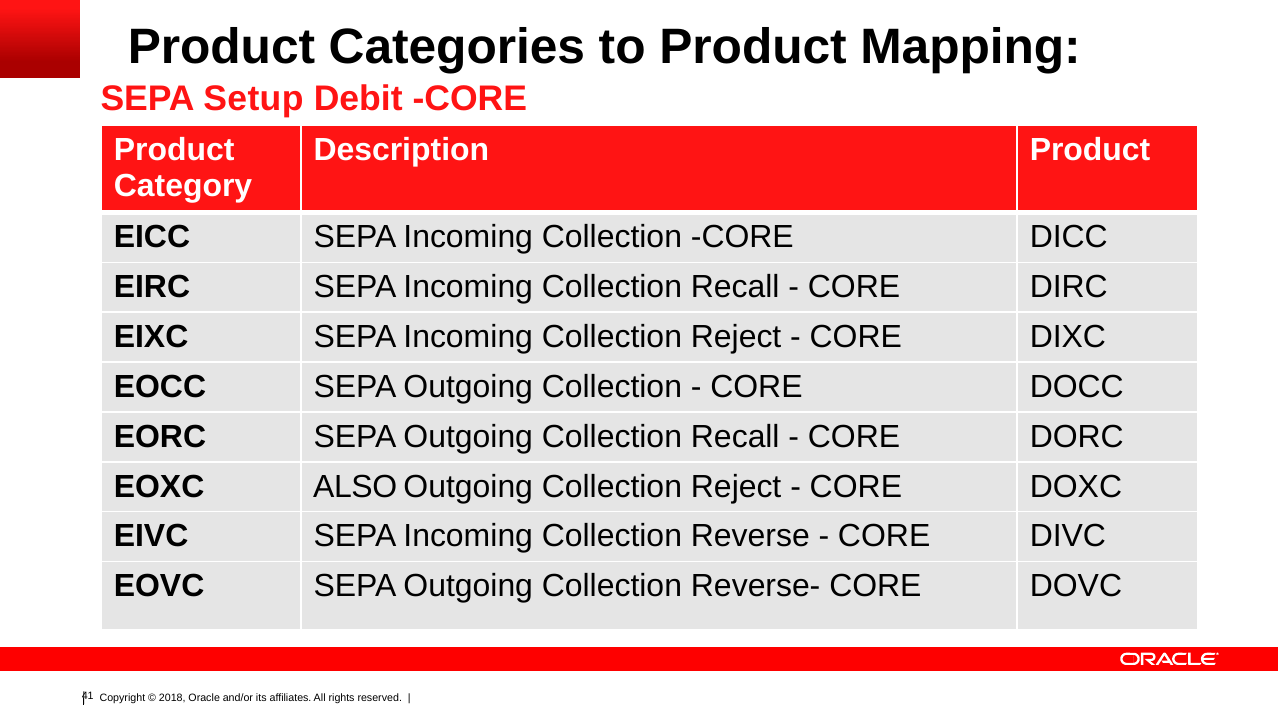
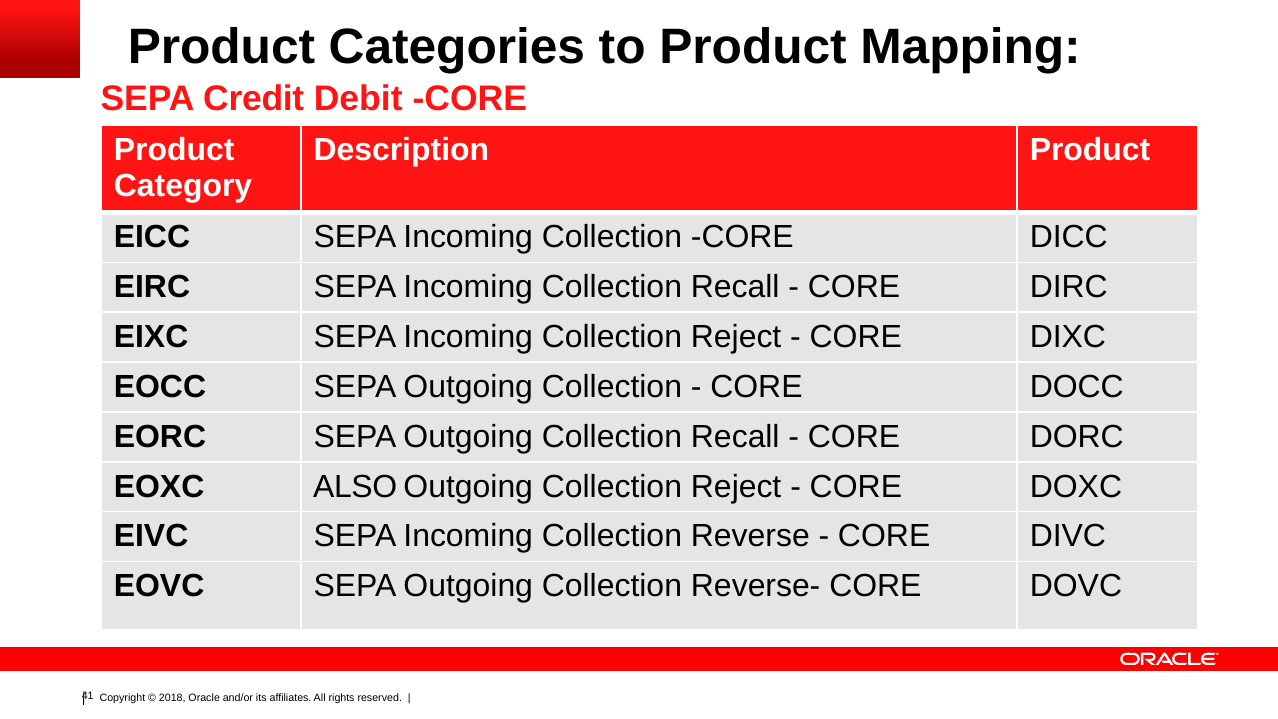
Setup: Setup -> Credit (254, 99)
